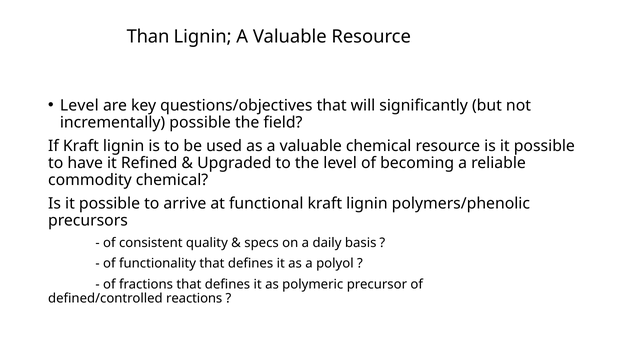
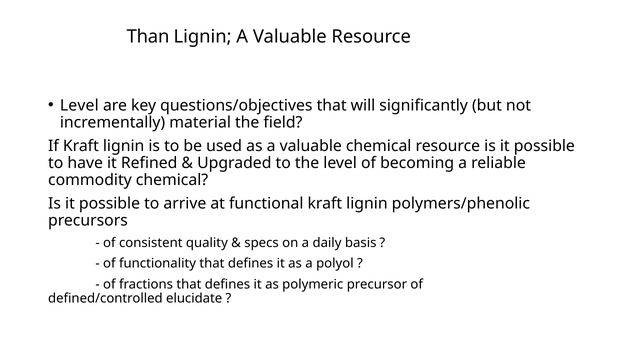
incrementally possible: possible -> material (200, 122)
reactions: reactions -> elucidate (194, 299)
